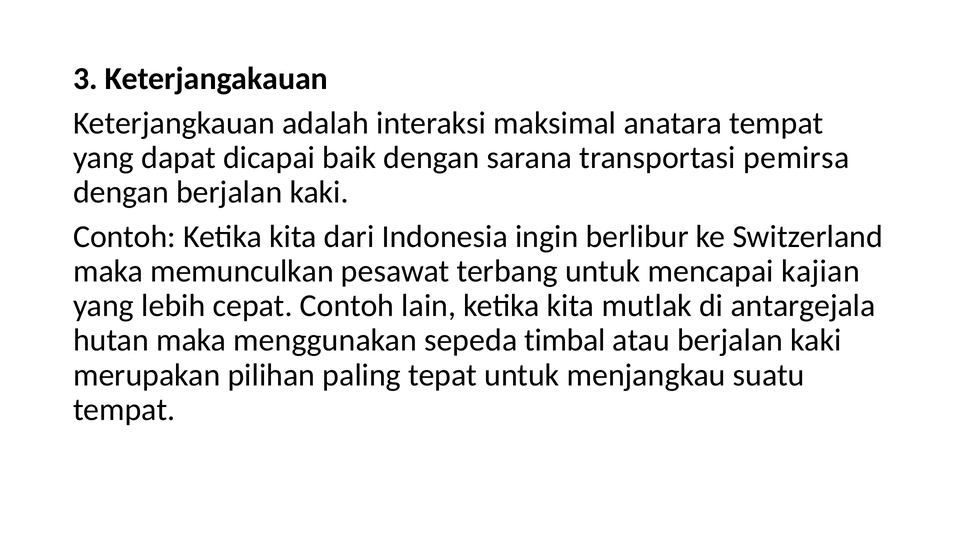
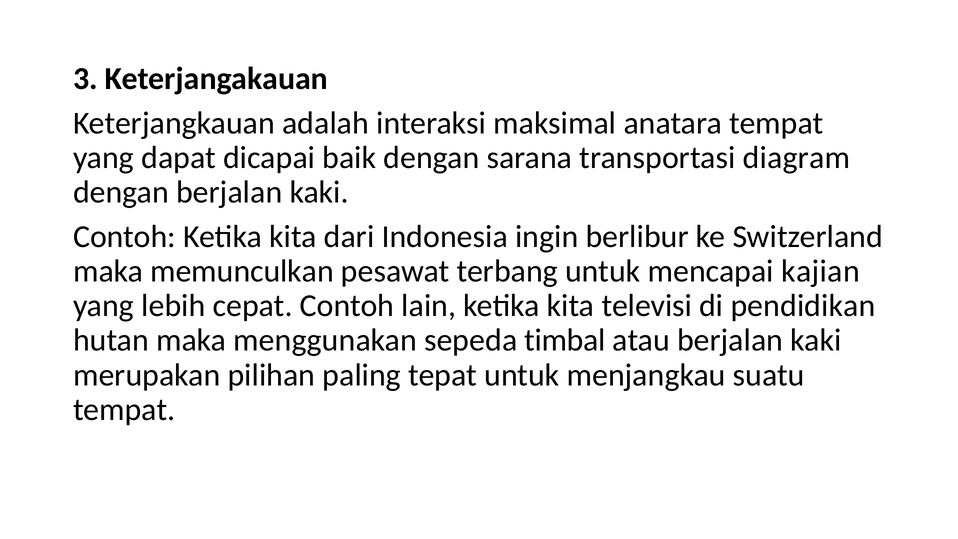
pemirsa: pemirsa -> diagram (796, 158)
mutlak: mutlak -> televisi (647, 306)
antargejala: antargejala -> pendidikan (803, 306)
